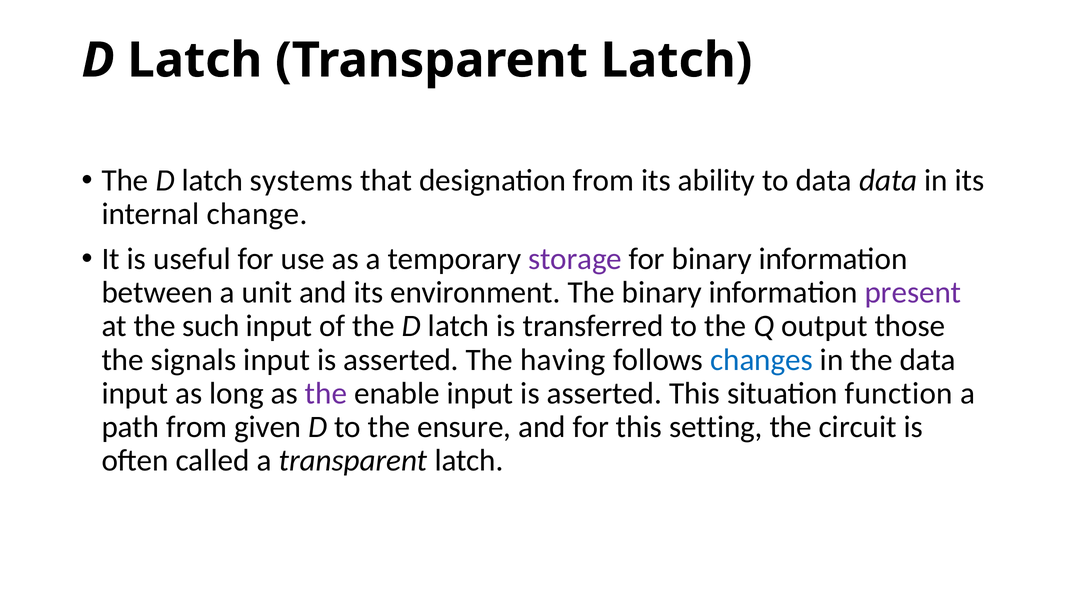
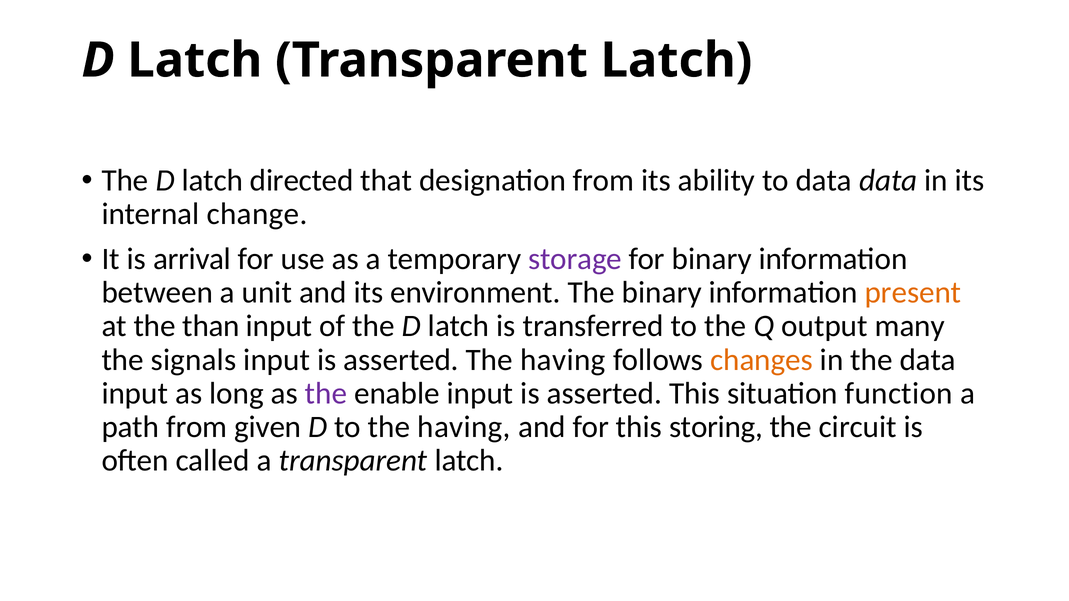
systems: systems -> directed (302, 181)
useful: useful -> arrival (192, 259)
present colour: purple -> orange (913, 293)
such: such -> than (211, 326)
those: those -> many (910, 326)
changes colour: blue -> orange (762, 360)
to the ensure: ensure -> having (464, 427)
setting: setting -> storing (716, 427)
